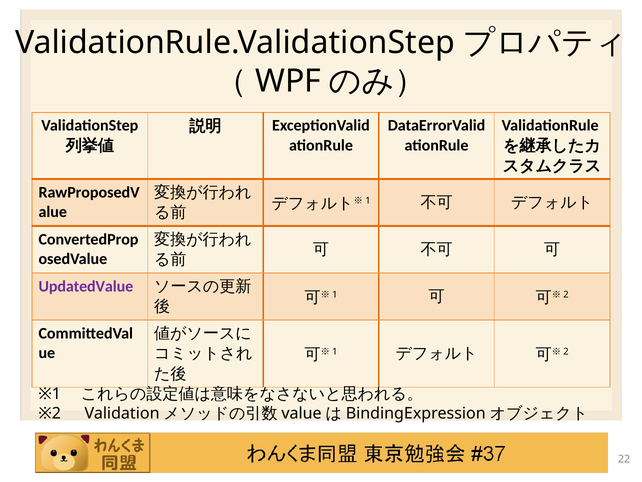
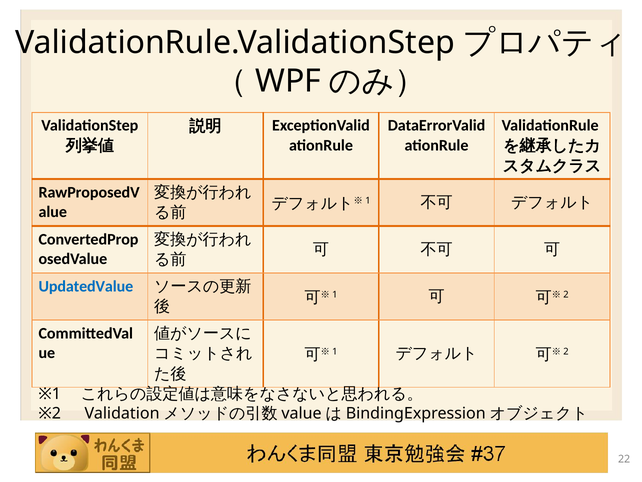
UpdatedValue colour: purple -> blue (86, 286)
